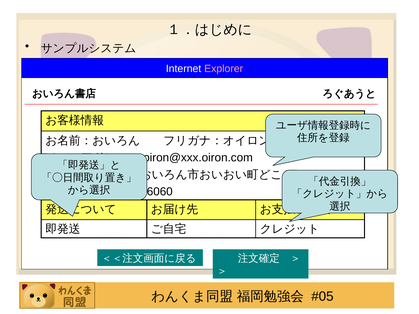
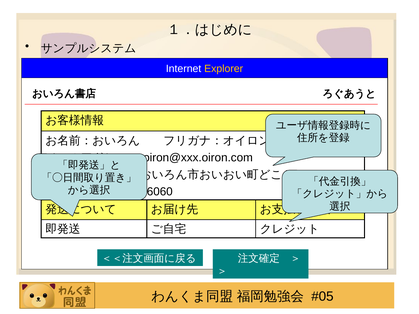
Explorer colour: pink -> yellow (224, 69)
